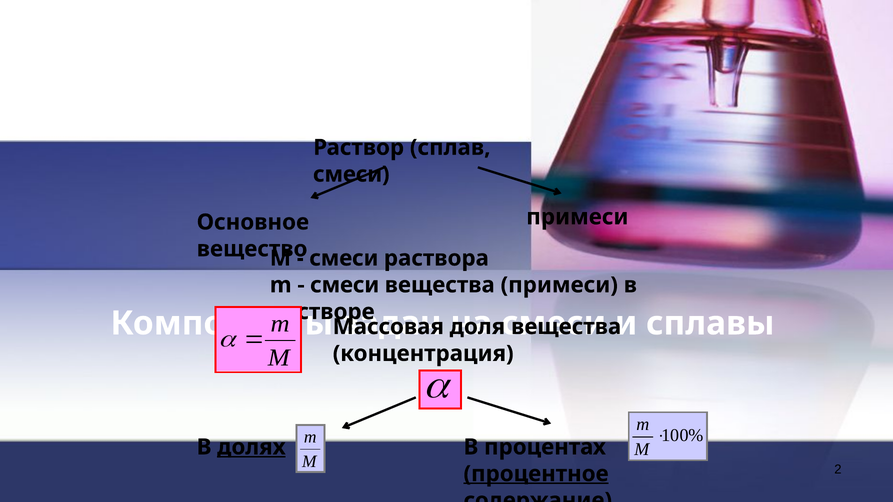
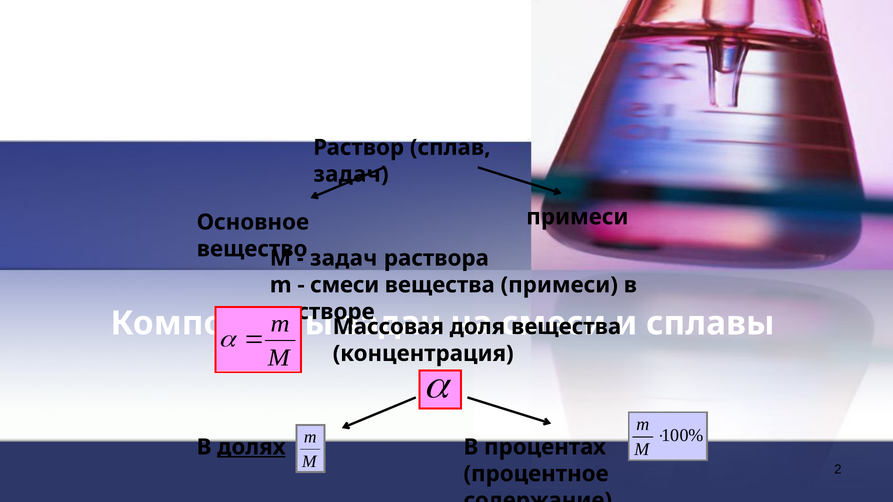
смеси: смеси -> задач (351, 174)
смеси: смеси -> задач (344, 258)
процентное underline: present -> none (536, 474)
